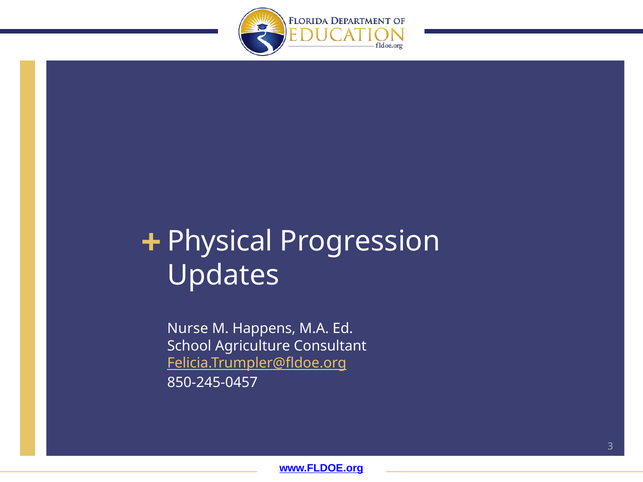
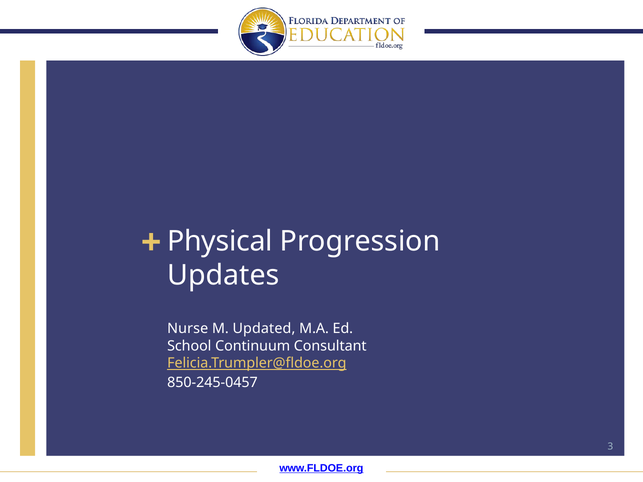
Happens: Happens -> Updated (264, 329)
Agriculture: Agriculture -> Continuum (253, 346)
